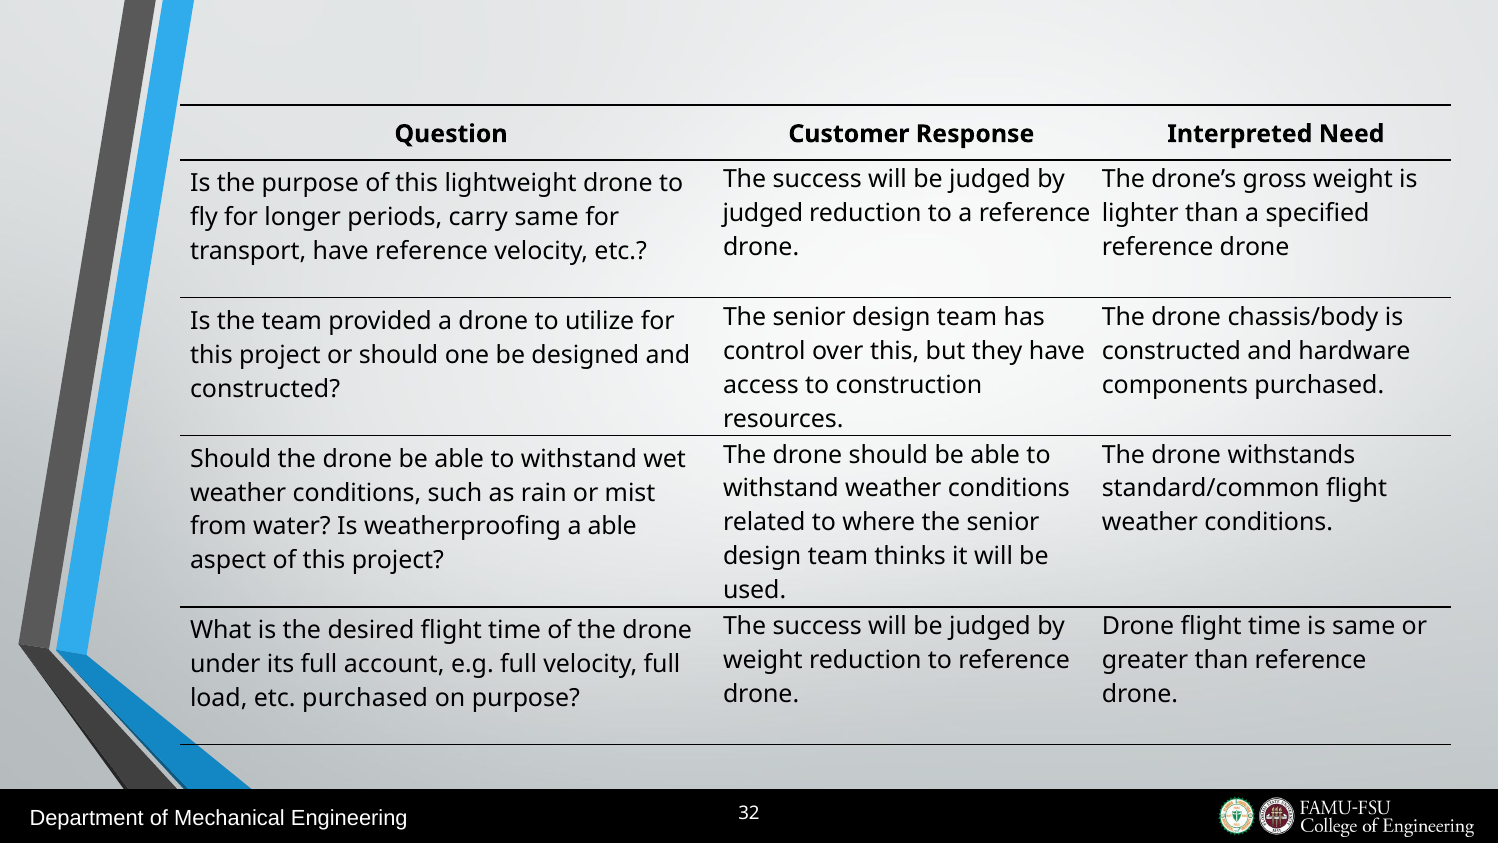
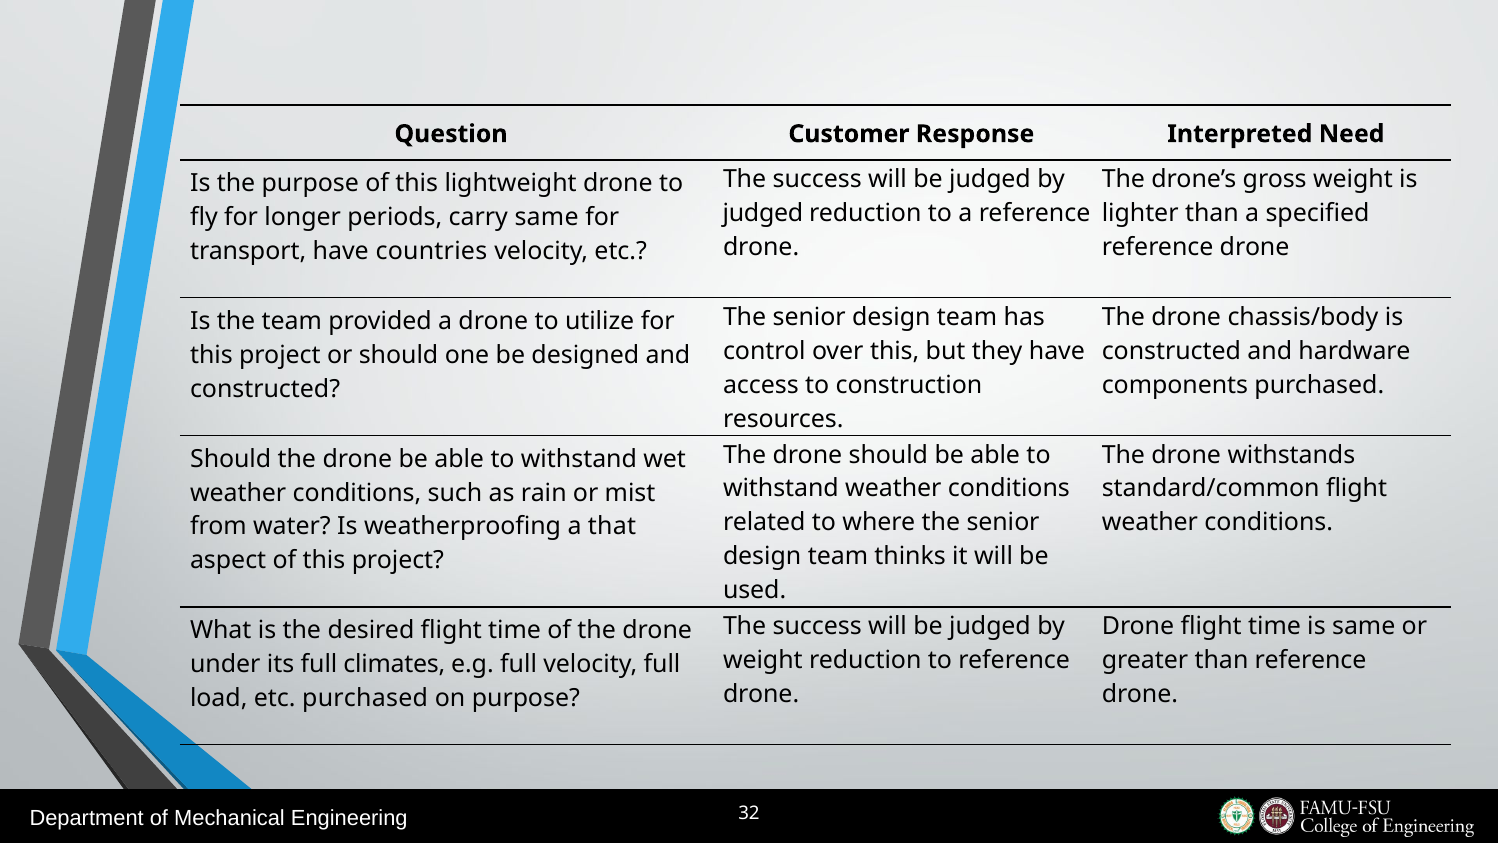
have reference: reference -> countries (431, 251)
a able: able -> that (612, 526)
account: account -> climates (394, 664)
